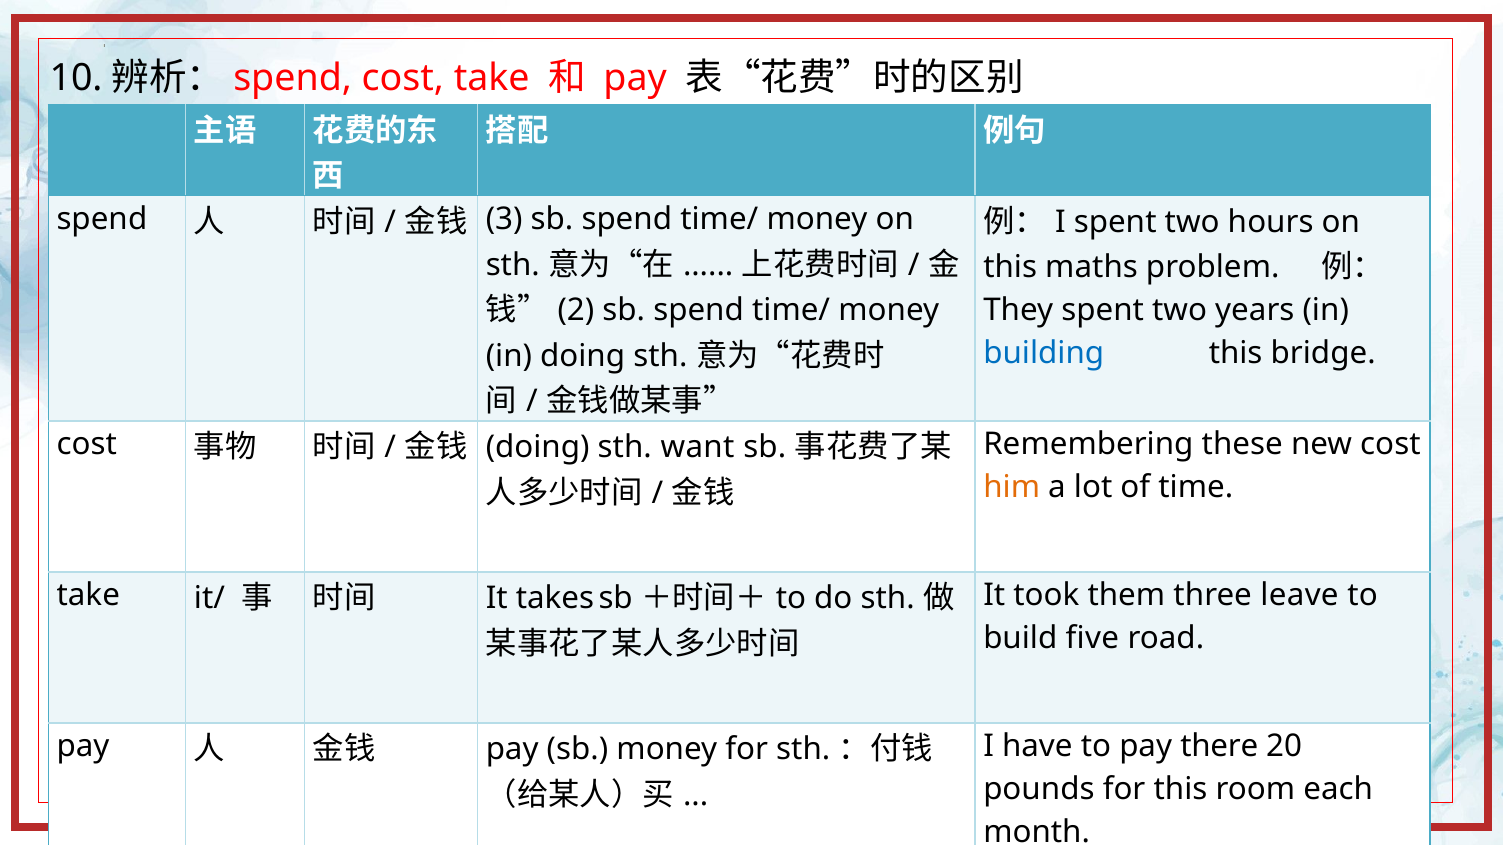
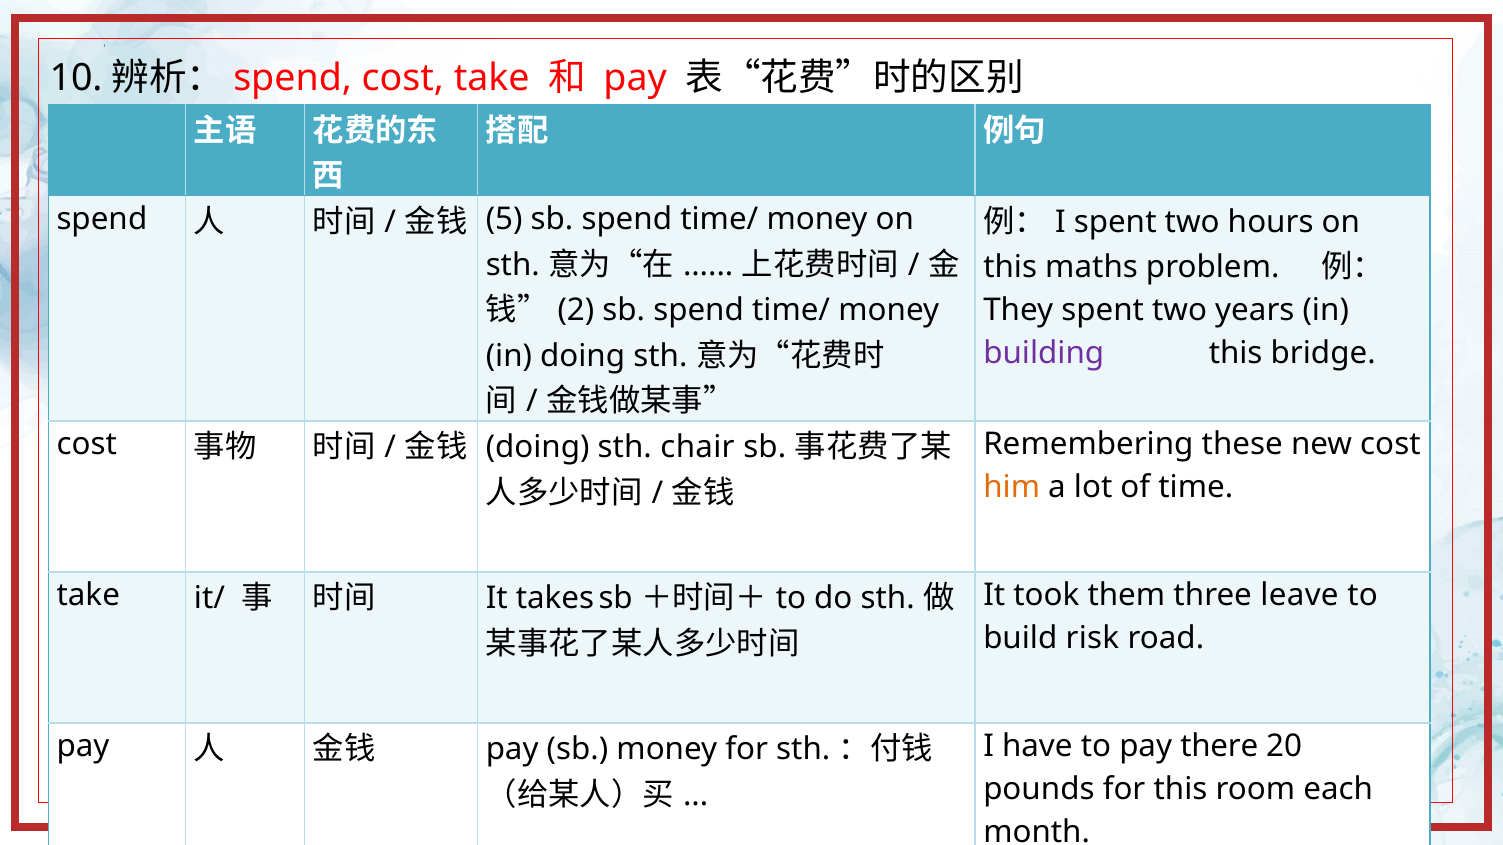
3: 3 -> 5 (504, 219)
building colour: blue -> purple (1044, 353)
want: want -> chair (698, 447)
five: five -> risk (1092, 639)
